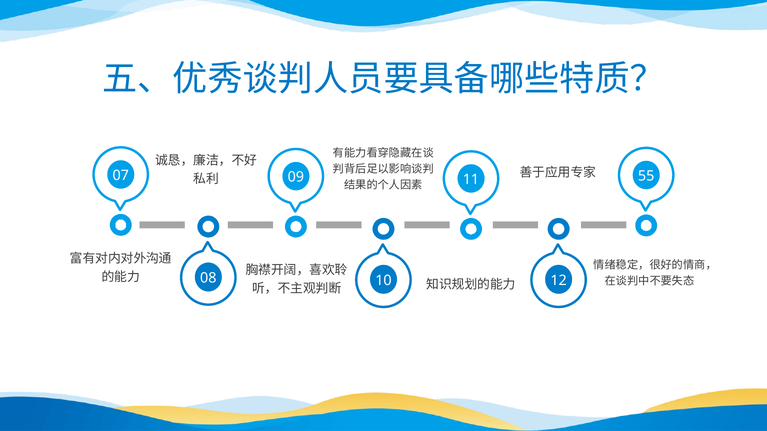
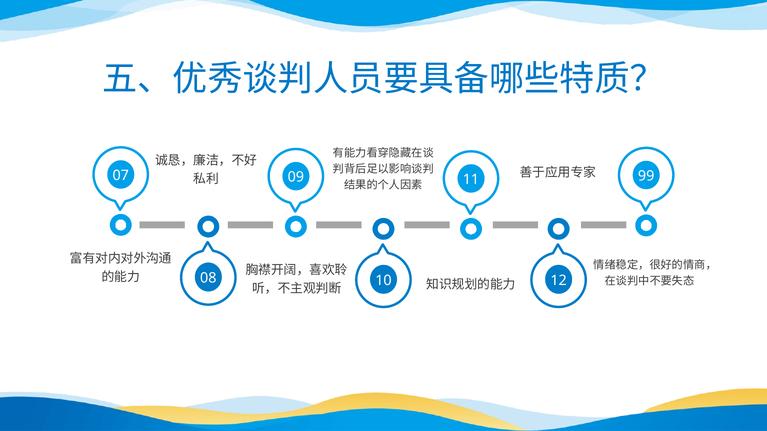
55: 55 -> 99 (646, 176)
